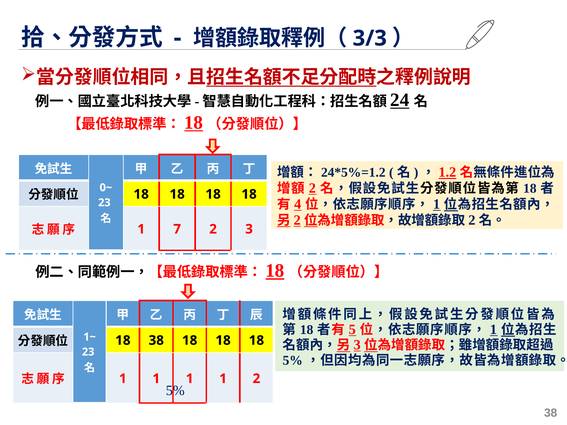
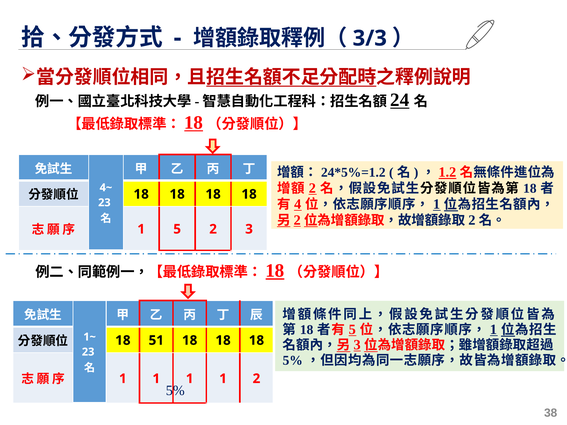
0~: 0~ -> 4~ (106, 188)
1 7: 7 -> 5 (177, 229)
18 38: 38 -> 51 (156, 341)
